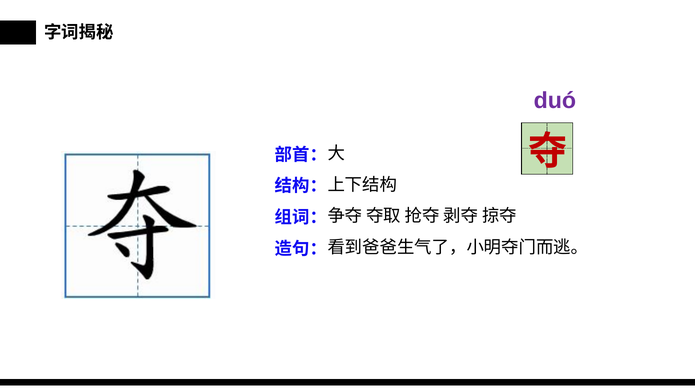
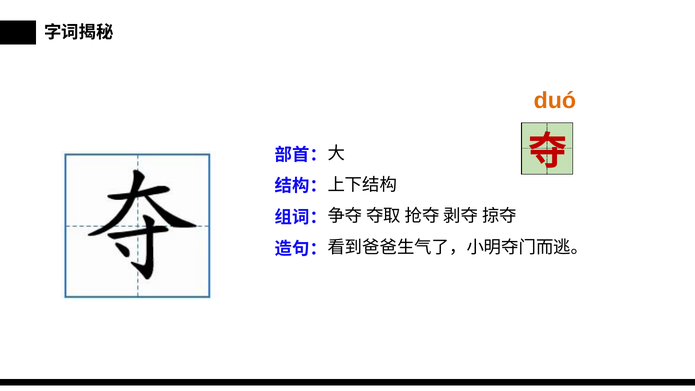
duó colour: purple -> orange (555, 100)
